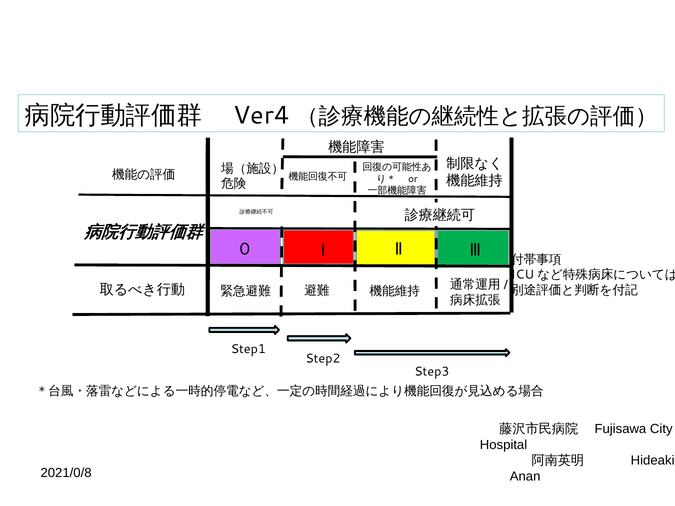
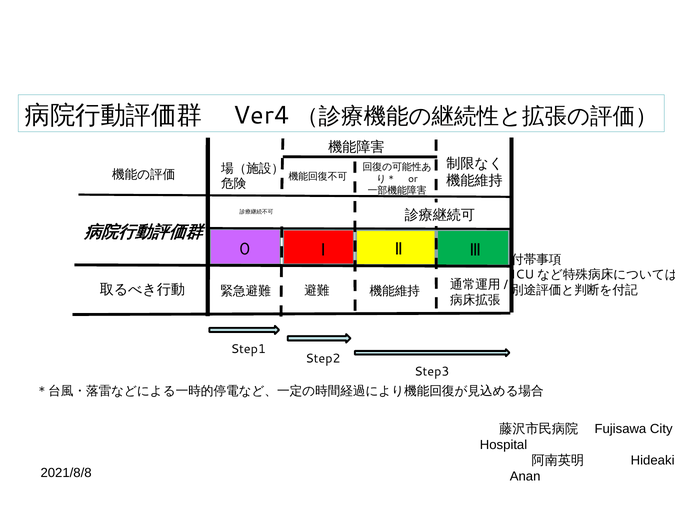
2021/0/8: 2021/0/8 -> 2021/8/8 (66, 473)
